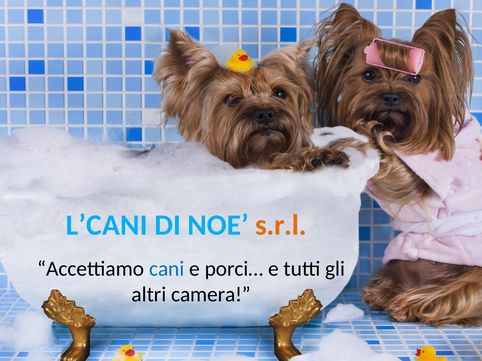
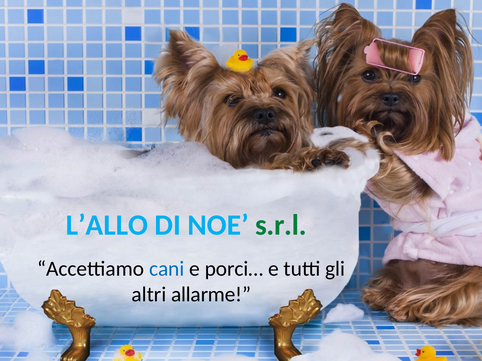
L’CANI: L’CANI -> L’ALLO (107, 225)
s.r.l colour: orange -> green (281, 225)
camera: camera -> allarme (211, 295)
